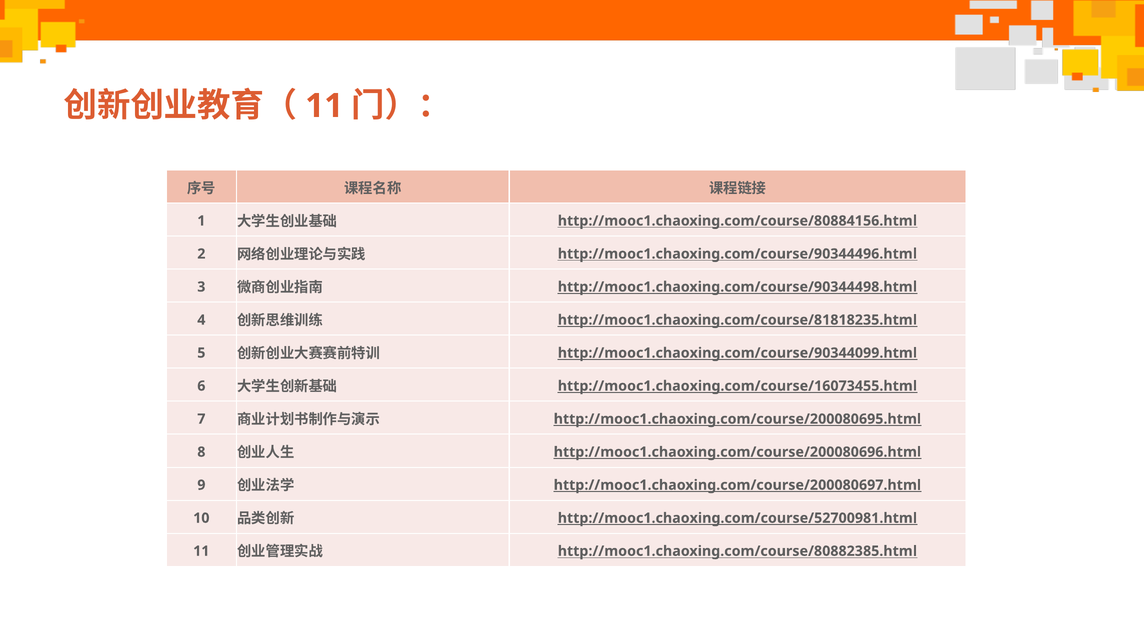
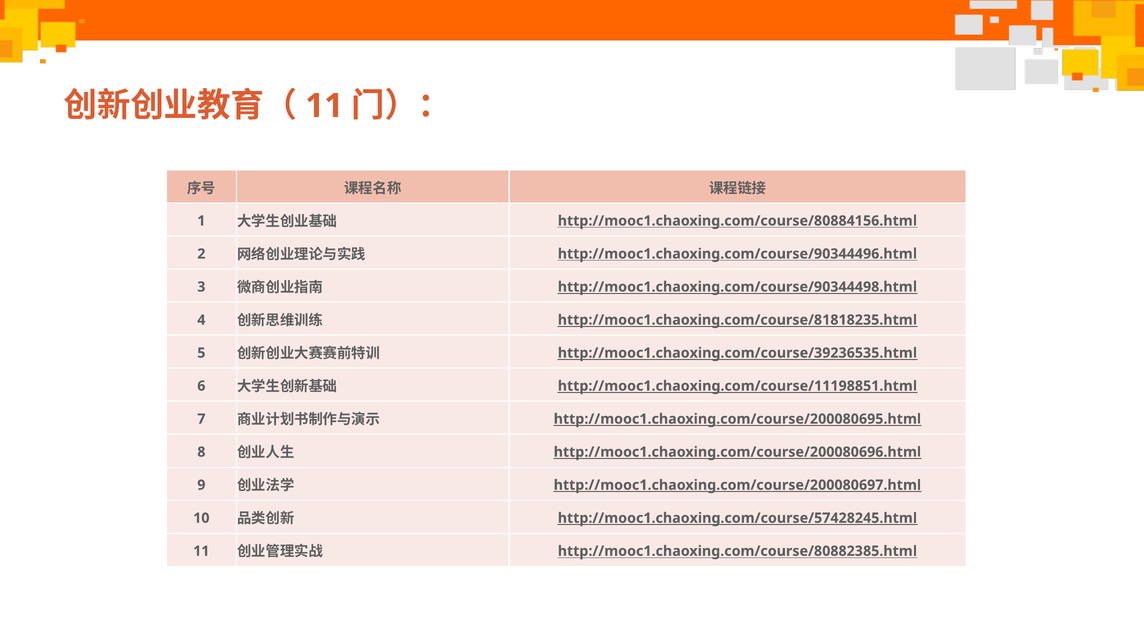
http://mooc1.chaoxing.com/course/90344099.html: http://mooc1.chaoxing.com/course/90344099.html -> http://mooc1.chaoxing.com/course/39236535.html (737, 353)
http://mooc1.chaoxing.com/course/16073455.html: http://mooc1.chaoxing.com/course/16073455.html -> http://mooc1.chaoxing.com/course/11198851.html (737, 386)
http://mooc1.chaoxing.com/course/52700981.html: http://mooc1.chaoxing.com/course/52700981.html -> http://mooc1.chaoxing.com/course/57428245.html (737, 518)
